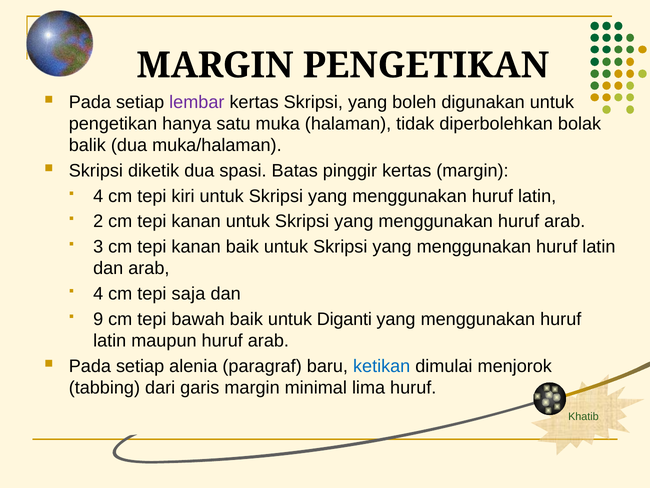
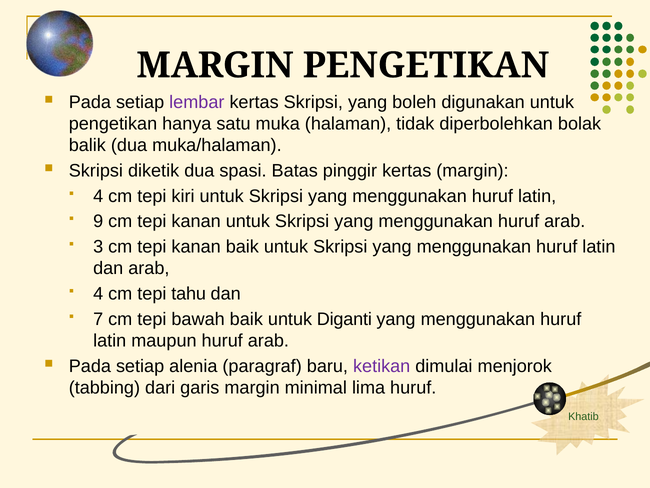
2: 2 -> 9 (98, 221)
saja: saja -> tahu (189, 293)
9: 9 -> 7 (98, 319)
ketikan colour: blue -> purple (382, 366)
